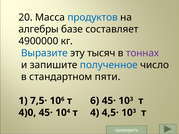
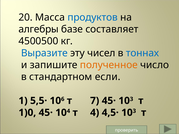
4900000: 4900000 -> 4500500 (38, 41)
тысяч: тысяч -> чисел (101, 53)
тоннах colour: purple -> blue (142, 53)
полученное colour: blue -> orange (109, 65)
пяти: пяти -> если (108, 77)
7,5·: 7,5· -> 5,5· (39, 101)
т 6: 6 -> 7 (95, 101)
4)0: 4)0 -> 1)0 (27, 113)
